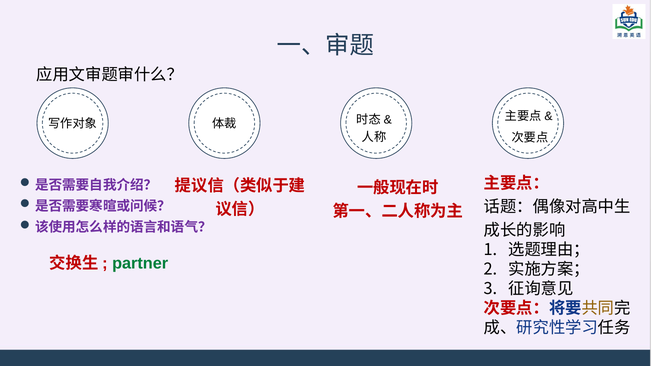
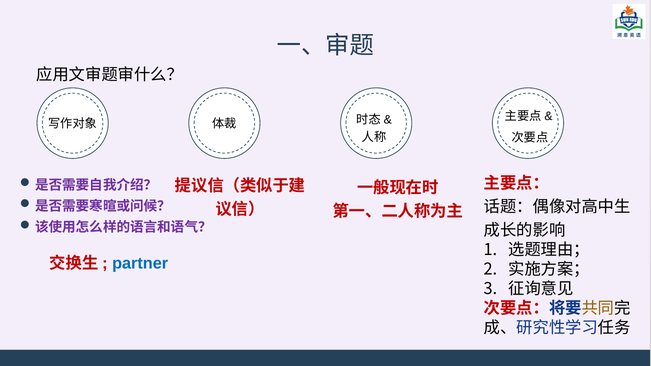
partner colour: green -> blue (140, 263)
